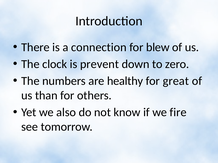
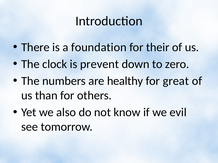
connection: connection -> foundation (99, 47)
blew: blew -> their (158, 47)
fire: fire -> evil (178, 113)
